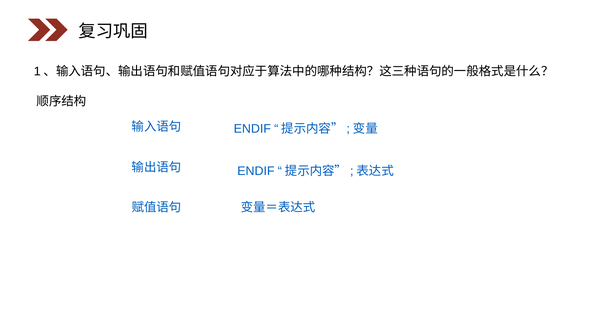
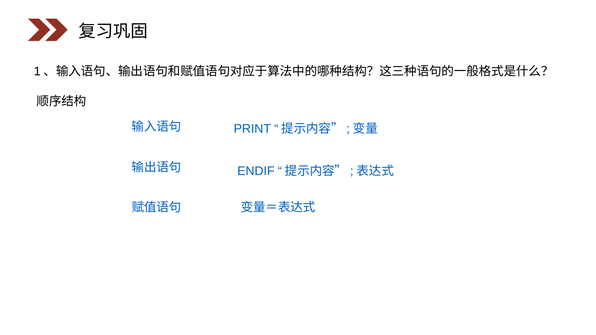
ENDIF: ENDIF -> PRINT (252, 129)
